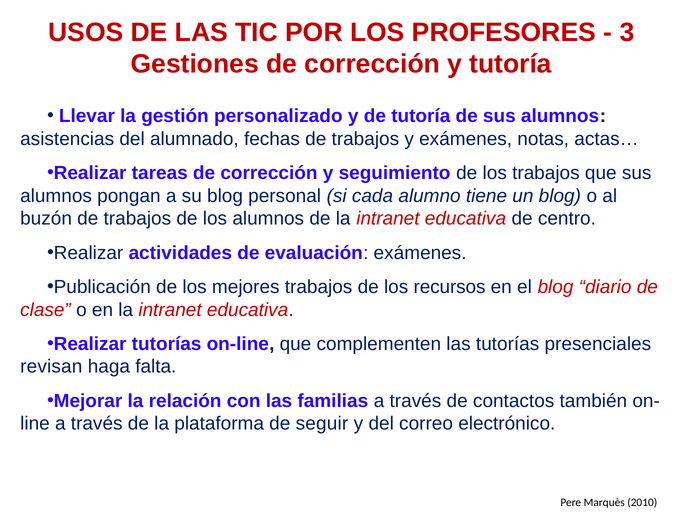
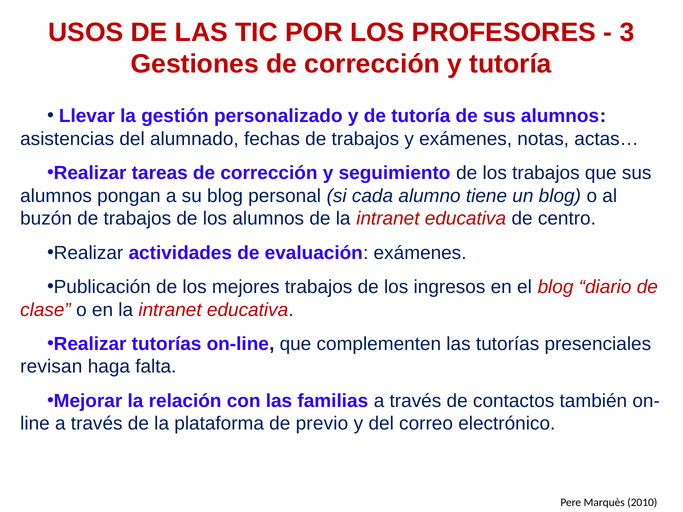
recursos: recursos -> ingresos (450, 287)
seguir: seguir -> previo (322, 424)
